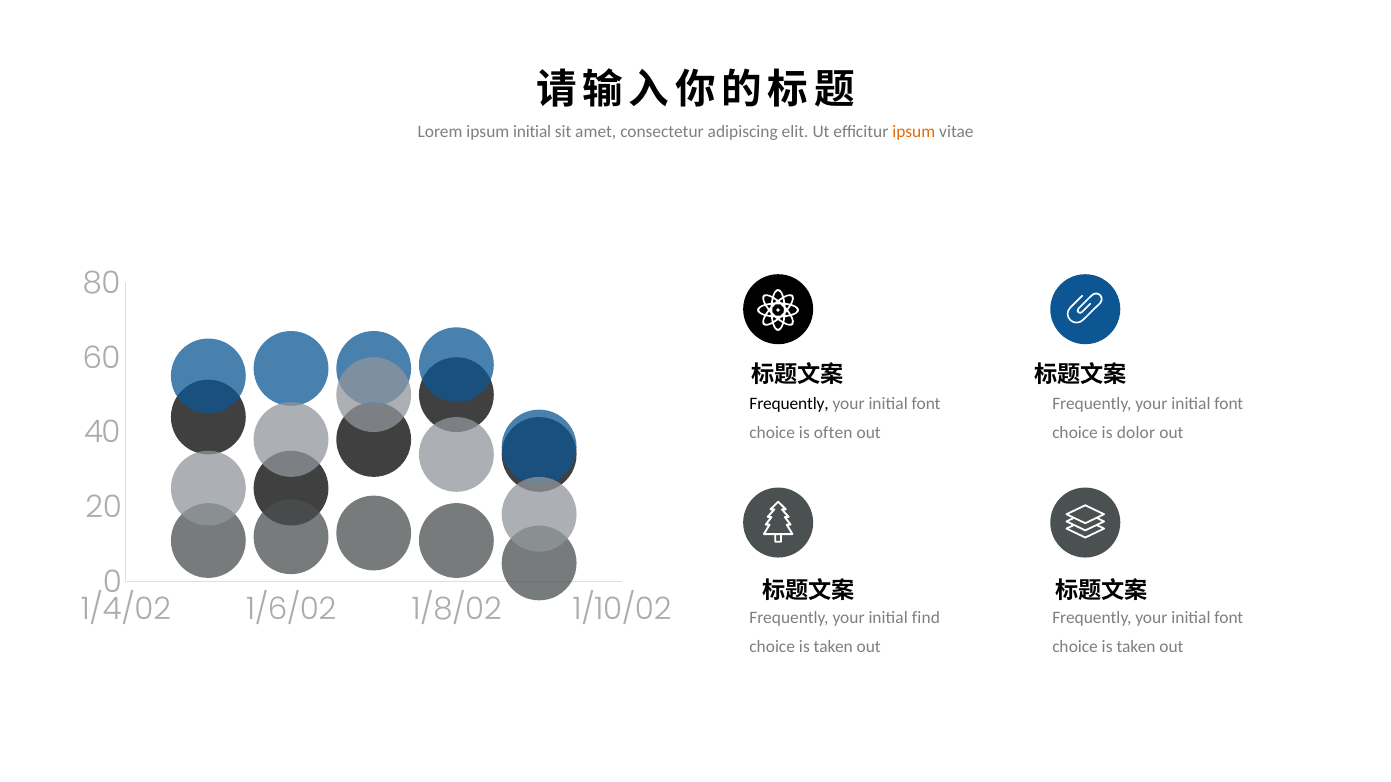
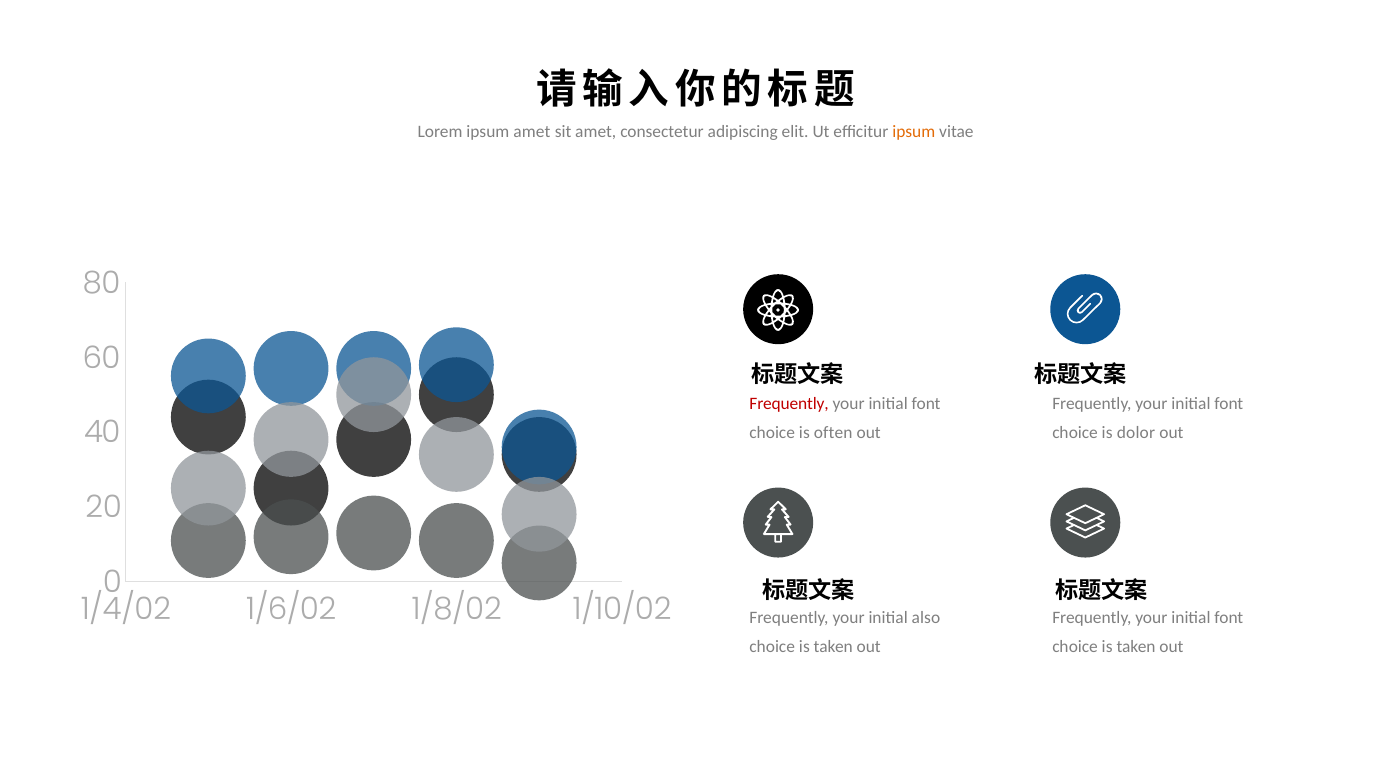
ipsum initial: initial -> amet (532, 131)
Frequently colour: black -> red (789, 404)
find: find -> also (926, 618)
